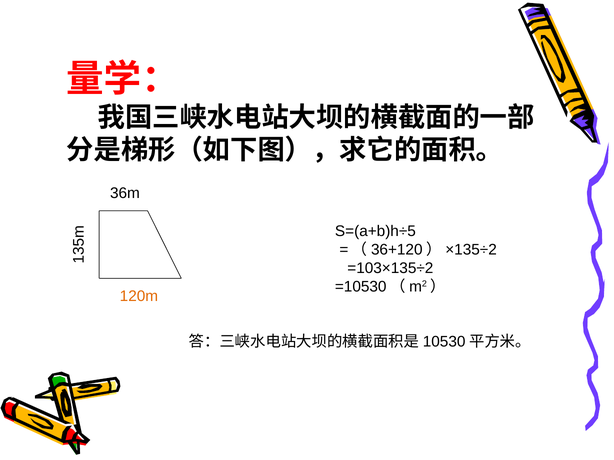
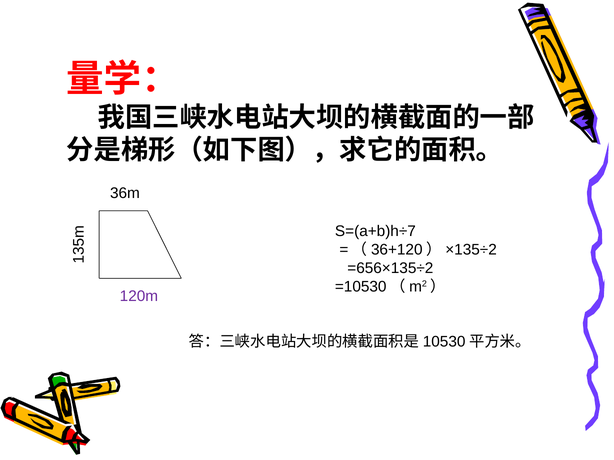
S=(a+b)h÷5: S=(a+b)h÷5 -> S=(a+b)h÷7 (375, 231)
=103×135÷2: =103×135÷2 -> =656×135÷2 (390, 268)
120m colour: orange -> purple (139, 297)
